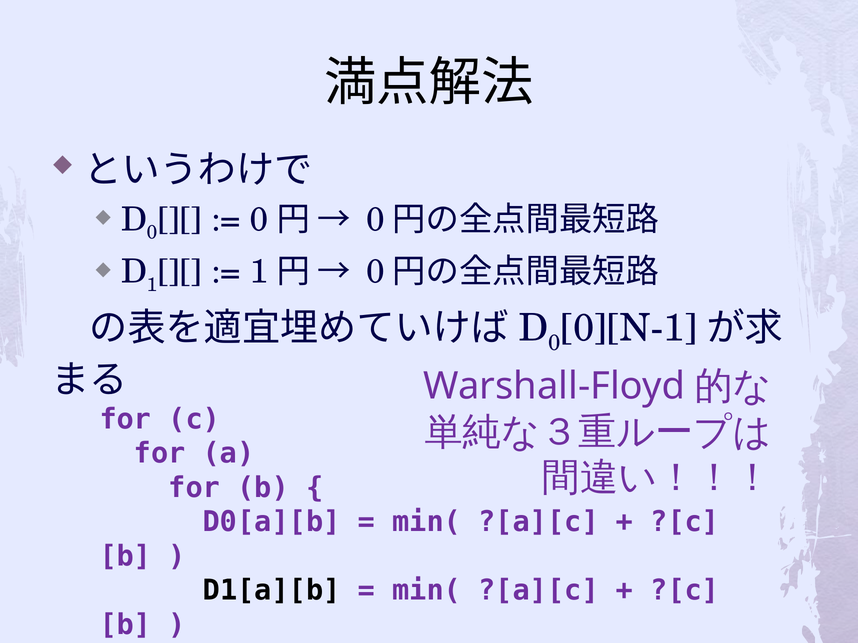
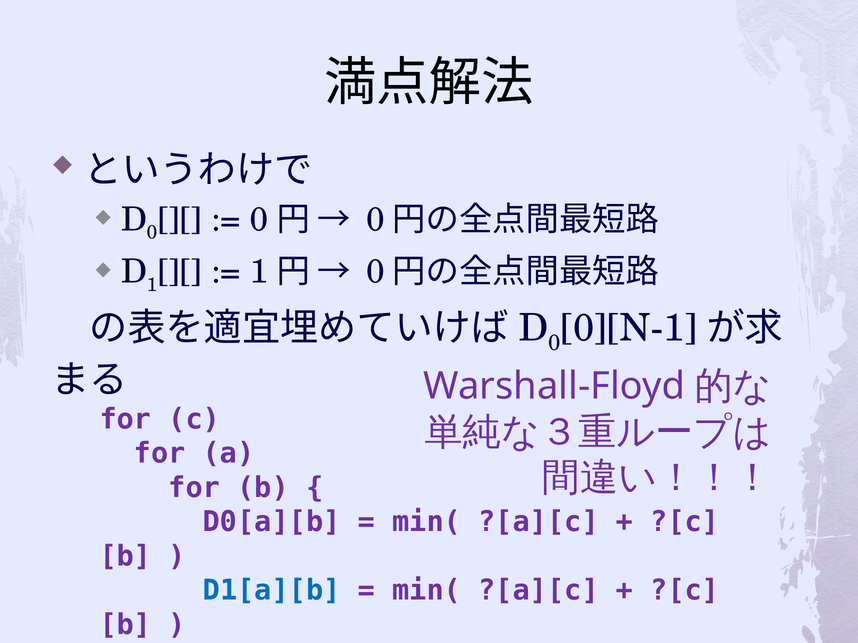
D1[a][b colour: black -> blue (272, 591)
